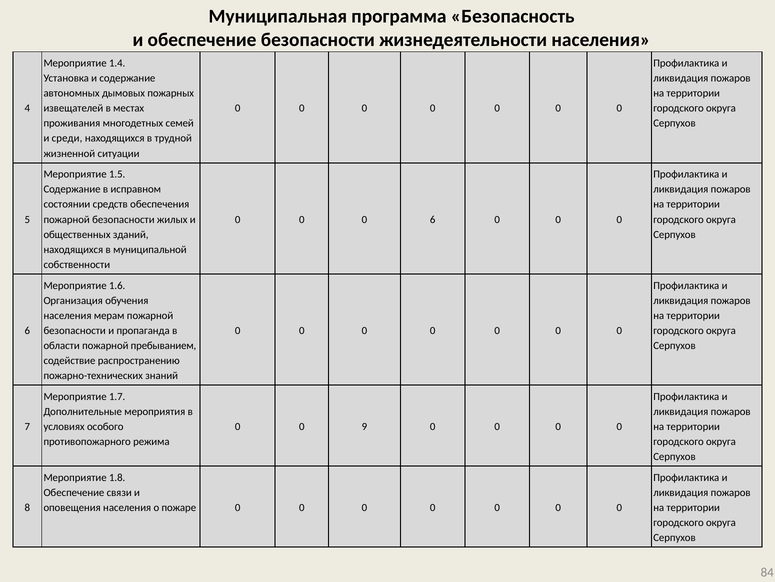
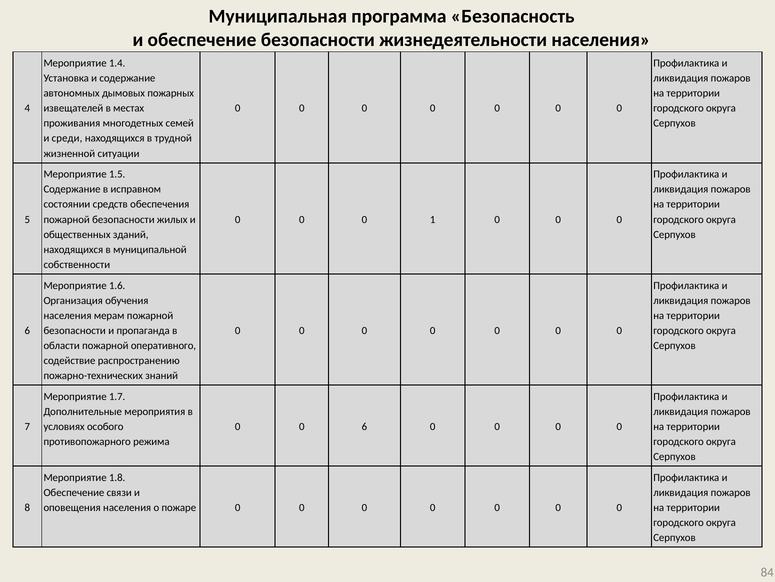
0 6: 6 -> 1 (433, 219)
пребыванием: пребыванием -> оперативного (163, 345)
0 9: 9 -> 6 (364, 426)
